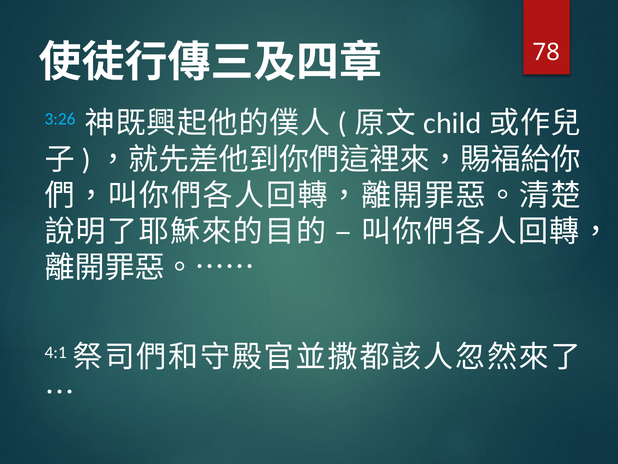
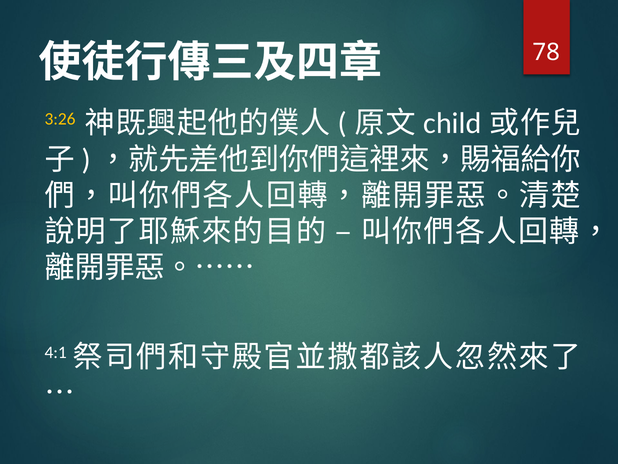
3:26 colour: light blue -> yellow (60, 119)
